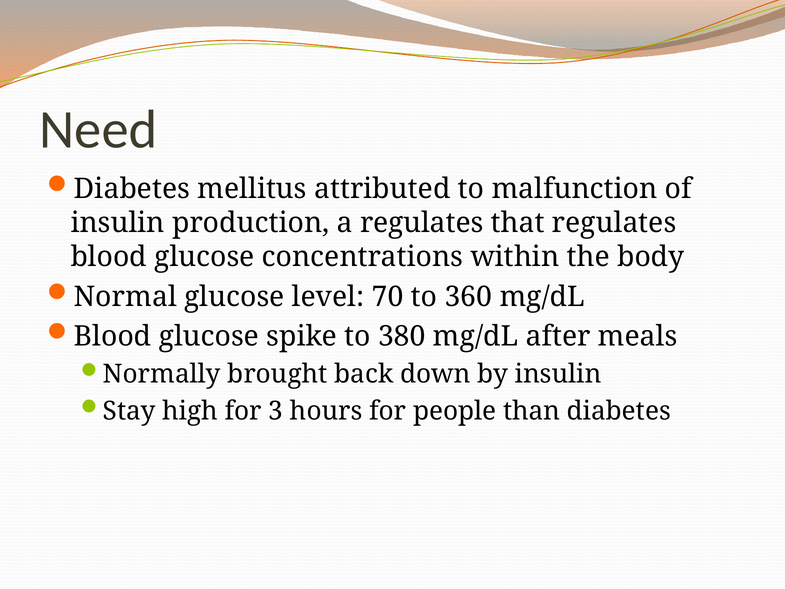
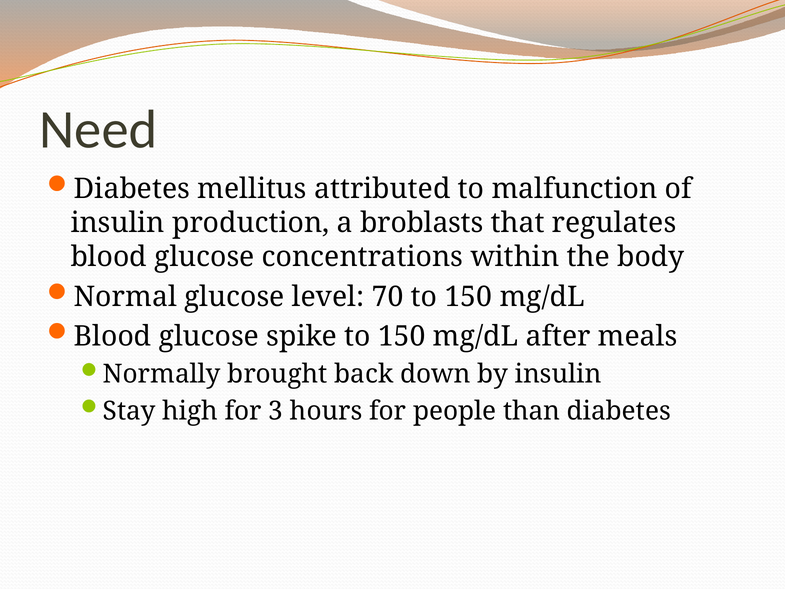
a regulates: regulates -> broblasts (422, 223)
70 to 360: 360 -> 150 (468, 297)
spike to 380: 380 -> 150 (402, 336)
